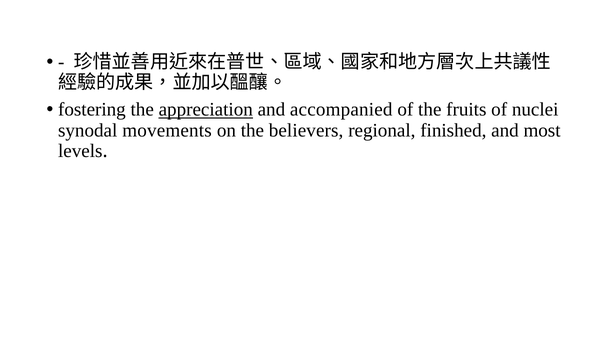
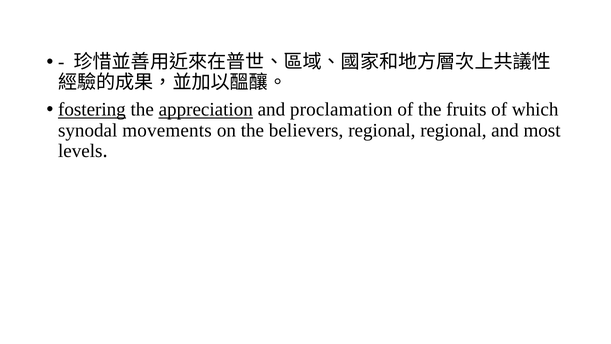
fostering underline: none -> present (92, 110)
accompanied: accompanied -> proclamation (341, 110)
nuclei: nuclei -> which (535, 110)
regional finished: finished -> regional (453, 130)
